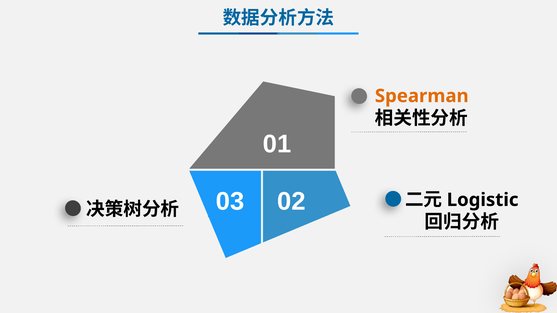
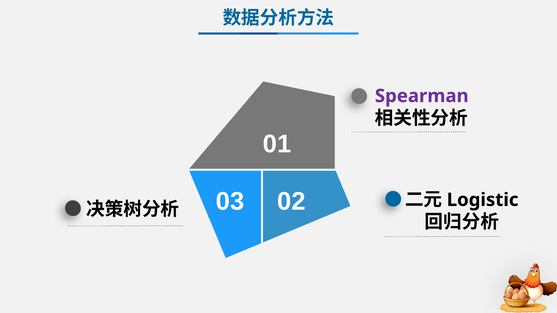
Spearman colour: orange -> purple (422, 96)
